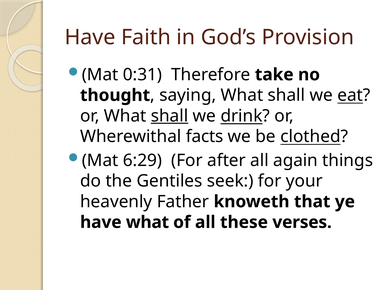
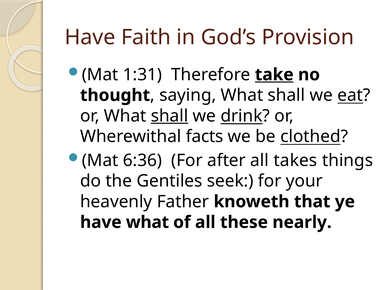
0:31: 0:31 -> 1:31 (143, 75)
take underline: none -> present (274, 75)
6:29: 6:29 -> 6:36 (143, 161)
again: again -> takes (295, 161)
verses: verses -> nearly (302, 222)
